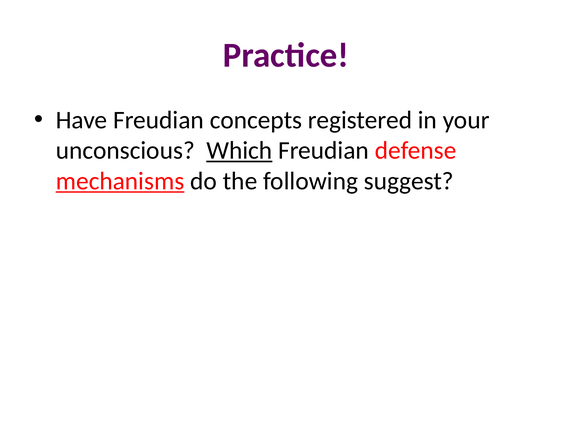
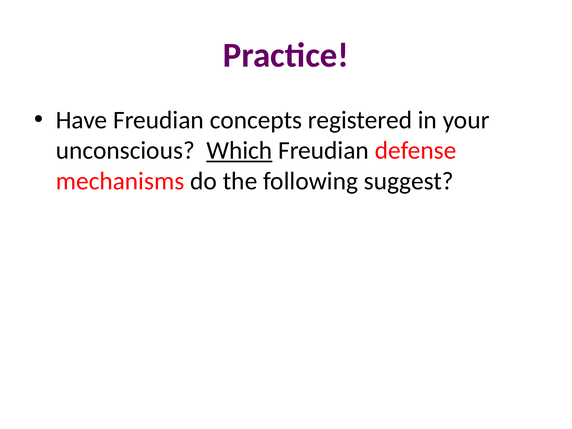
mechanisms underline: present -> none (120, 181)
